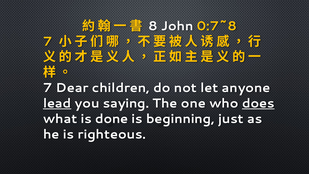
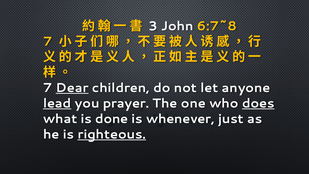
8: 8 -> 3 (153, 26)
0:7~8: 0:7~8 -> 6:7~8 (217, 26)
Dear underline: none -> present (72, 88)
saying: saying -> prayer (126, 103)
beginning: beginning -> whenever (180, 119)
righteous underline: none -> present (112, 134)
